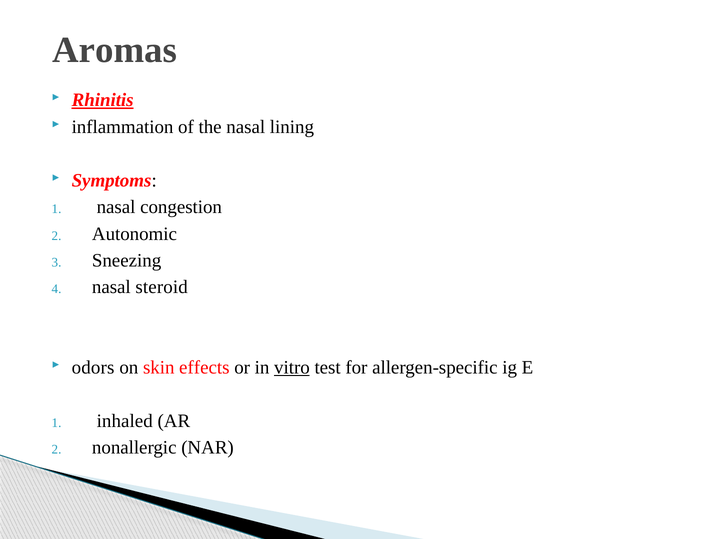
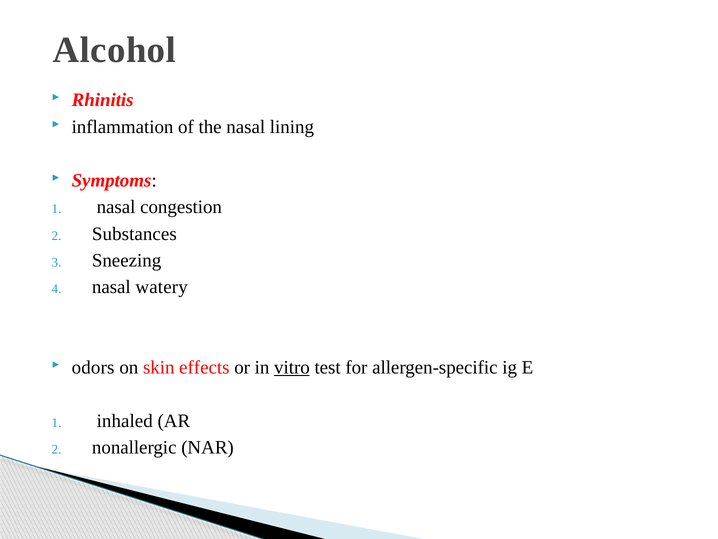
Aromas: Aromas -> Alcohol (114, 50)
Rhinitis underline: present -> none (103, 100)
Autonomic: Autonomic -> Substances (134, 234)
steroid: steroid -> watery (162, 287)
